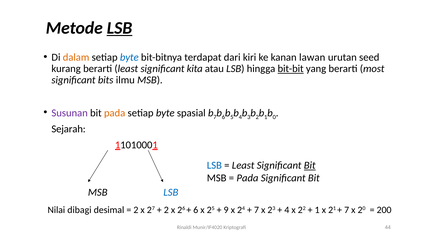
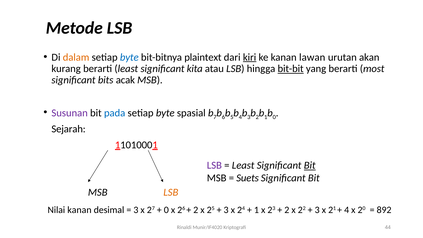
LSB underline: present -> none (120, 28)
terdapat: terdapat -> plaintext (203, 57)
kiri underline: none -> present (250, 57)
seed: seed -> akan (369, 57)
ilmu: ilmu -> acak (125, 80)
pada colour: orange -> blue (115, 113)
LSB colour: blue -> purple (214, 165)
Pada: Pada -> Suets (248, 178)
LSB colour: blue -> orange (171, 192)
Nilai dibagi: dibagi -> kanan (79, 210)
2: 2 -> 3 (136, 210)
2: 2 -> 0 (166, 210)
6: 6 -> 2 (196, 210)
9: 9 -> 3 (226, 210)
7: 7 -> 1 (256, 210)
4: 4 -> 2 (287, 210)
1: 1 -> 3 (317, 210)
7: 7 -> 4 (347, 210)
200: 200 -> 892 (384, 210)
